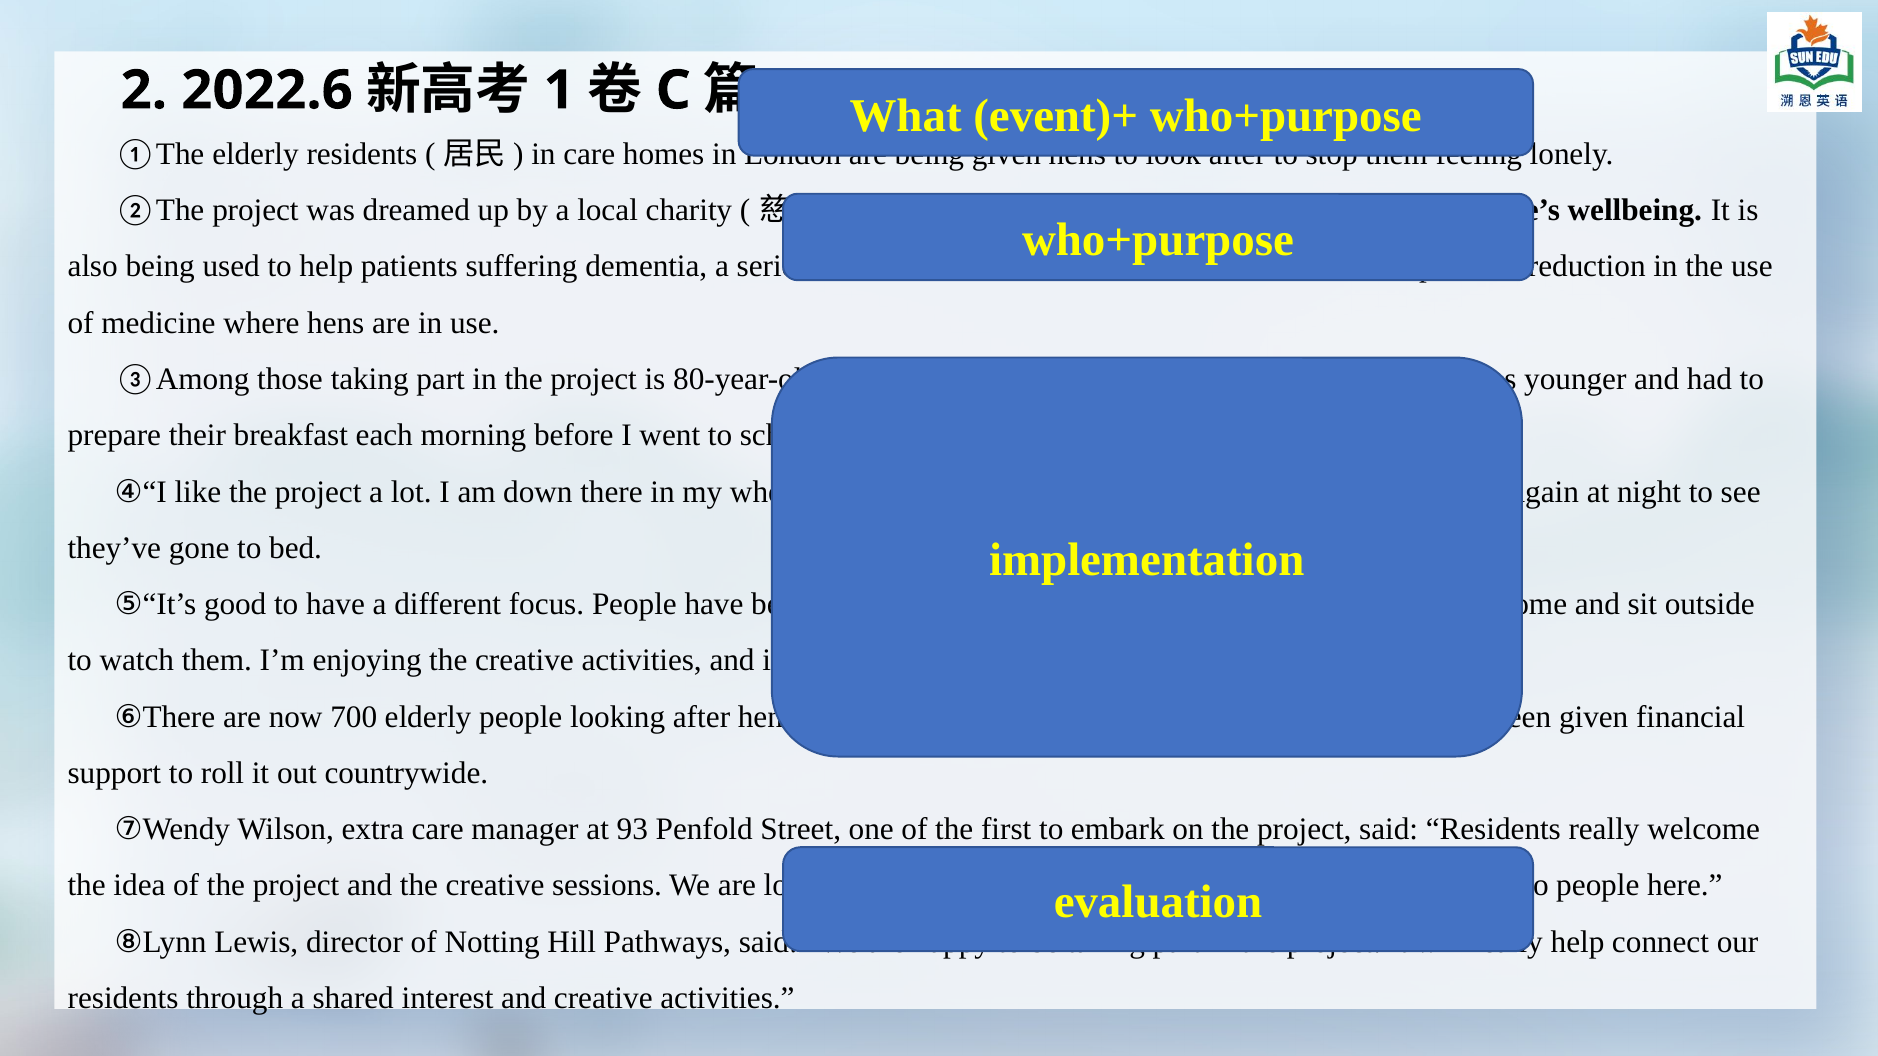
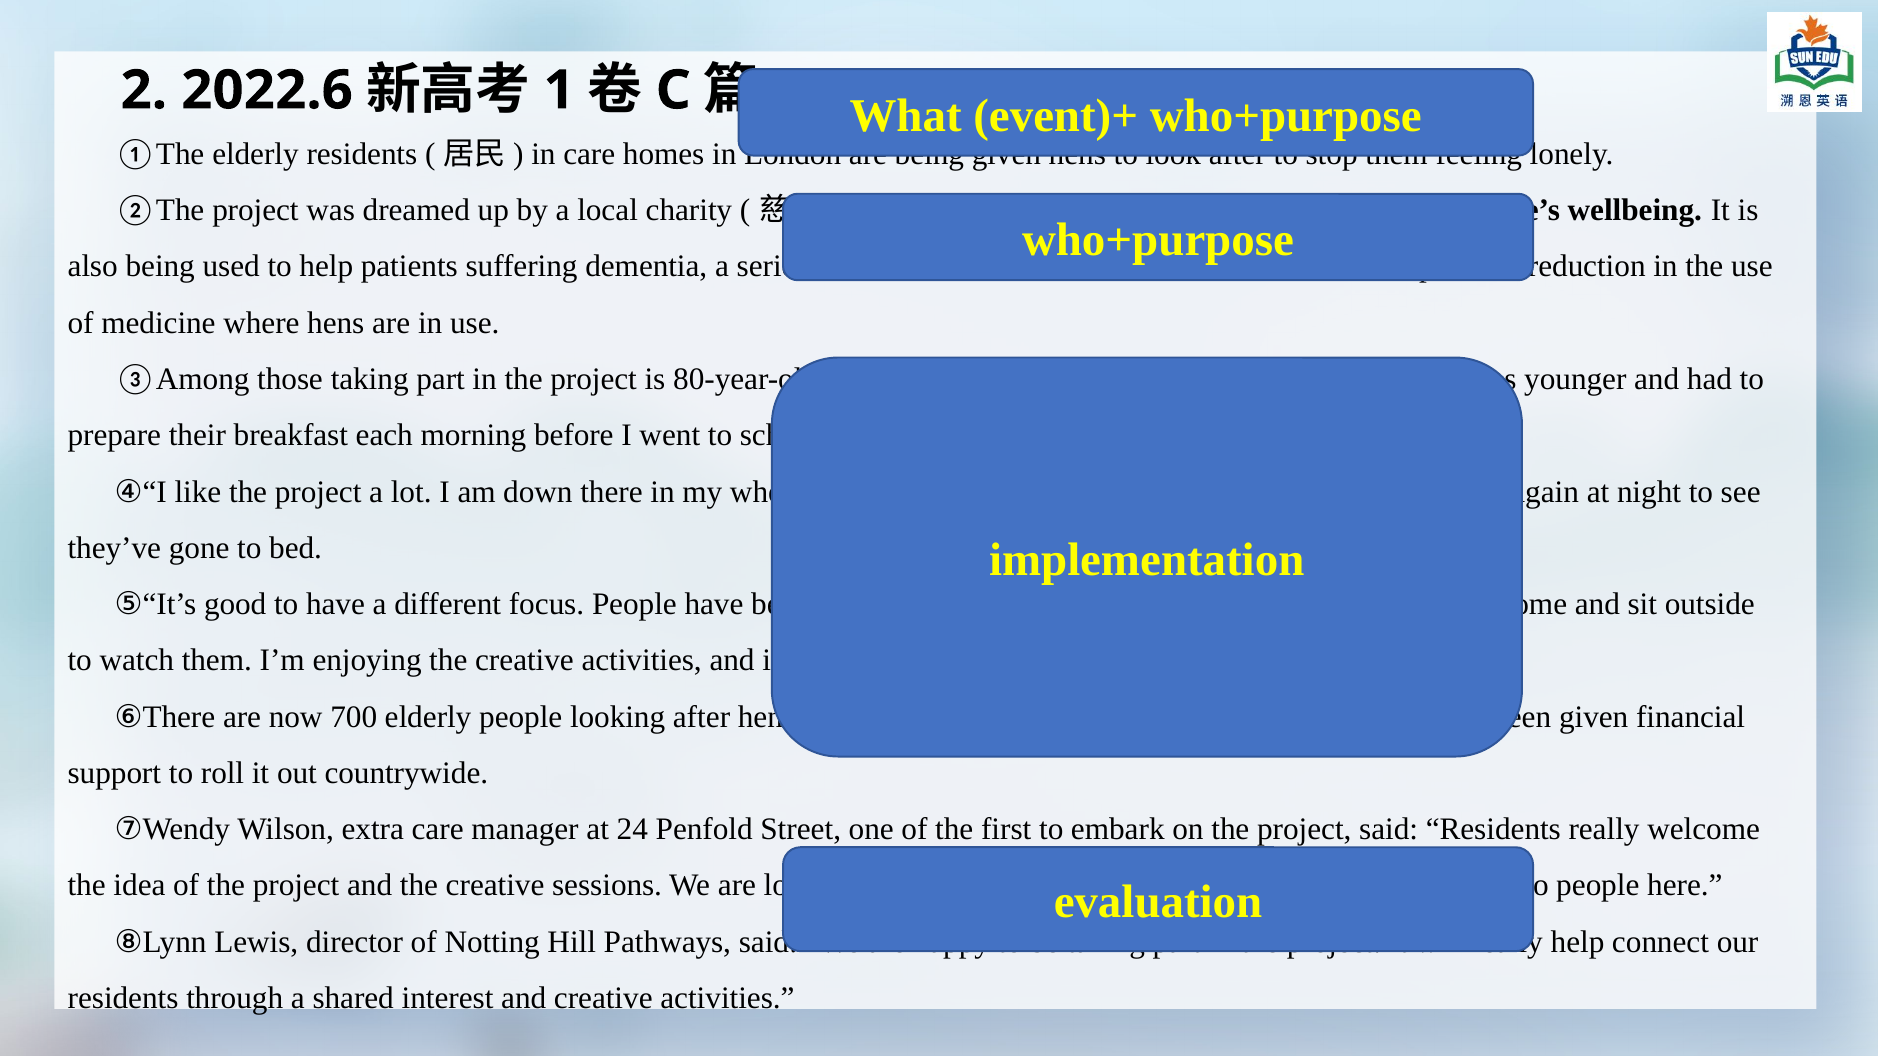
93: 93 -> 24 (632, 830)
